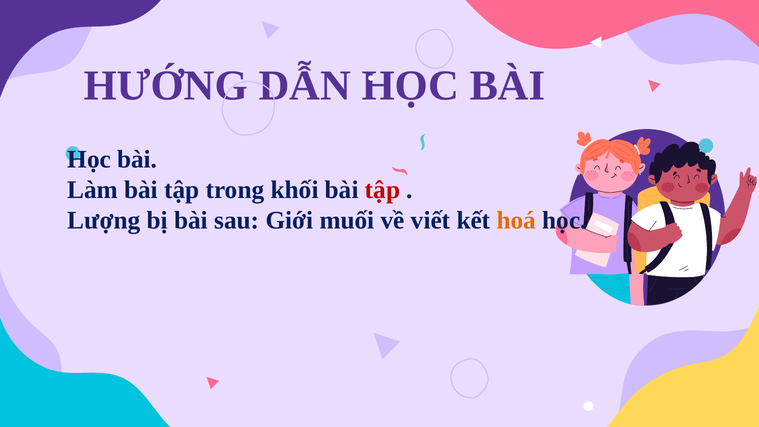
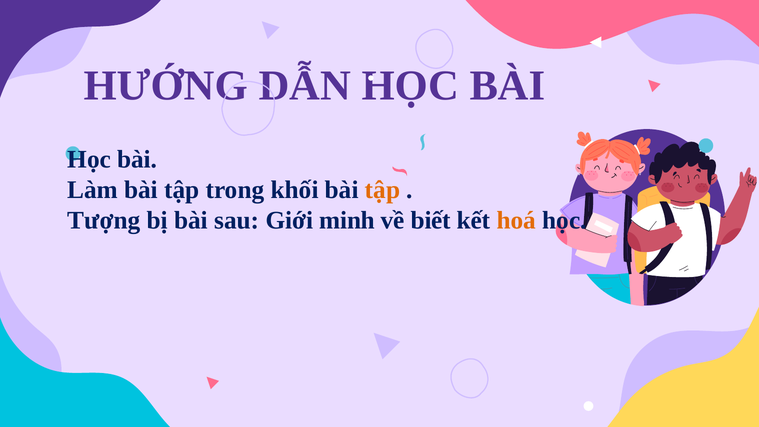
tập colour: red -> orange (383, 190)
Lượng: Lượng -> Tượng (104, 220)
muối: muối -> minh (347, 220)
viết: viết -> biết (431, 220)
